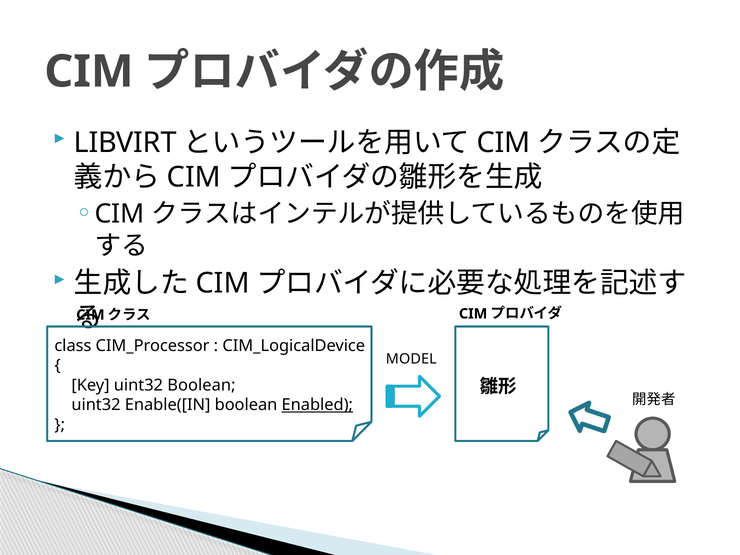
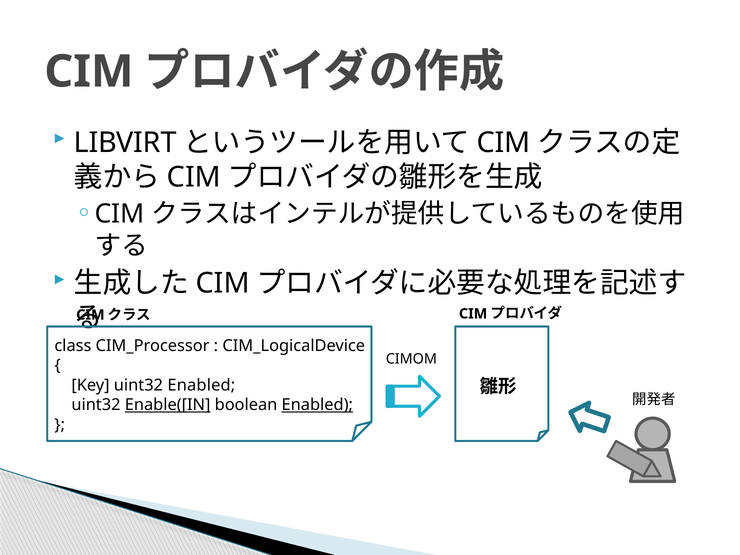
MODEL: MODEL -> CIMOM (411, 359)
uint32 Boolean: Boolean -> Enabled (201, 385)
Enable([IN underline: none -> present (168, 405)
